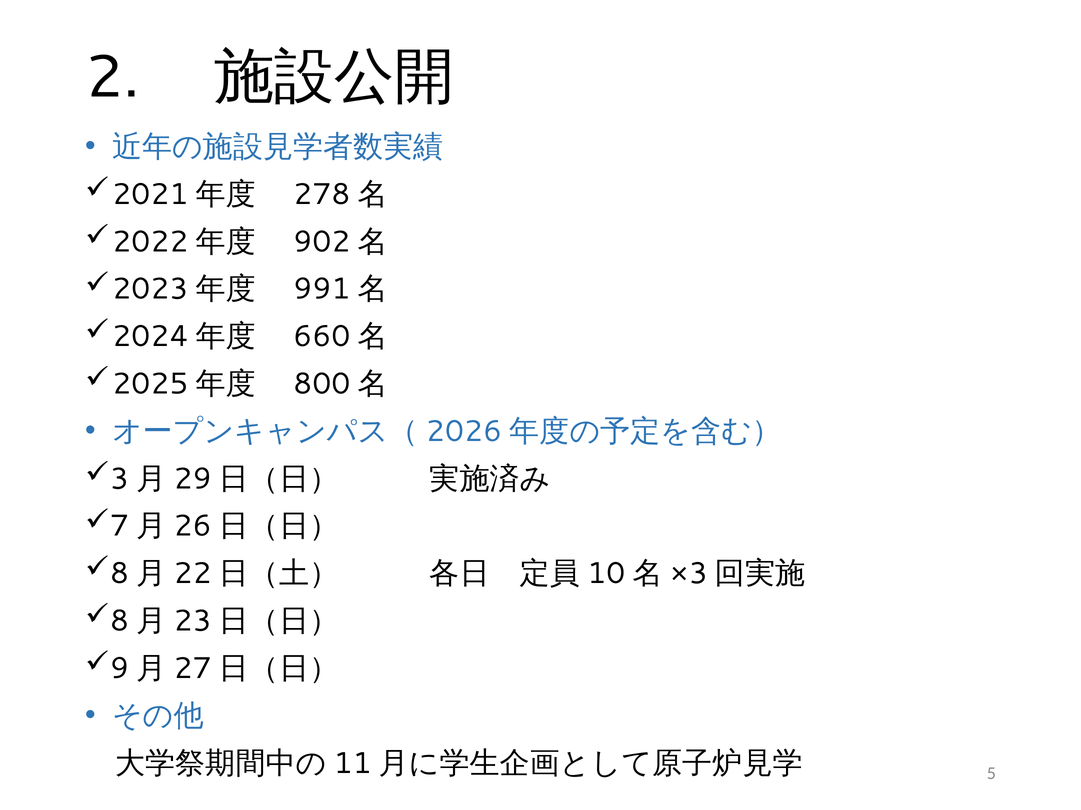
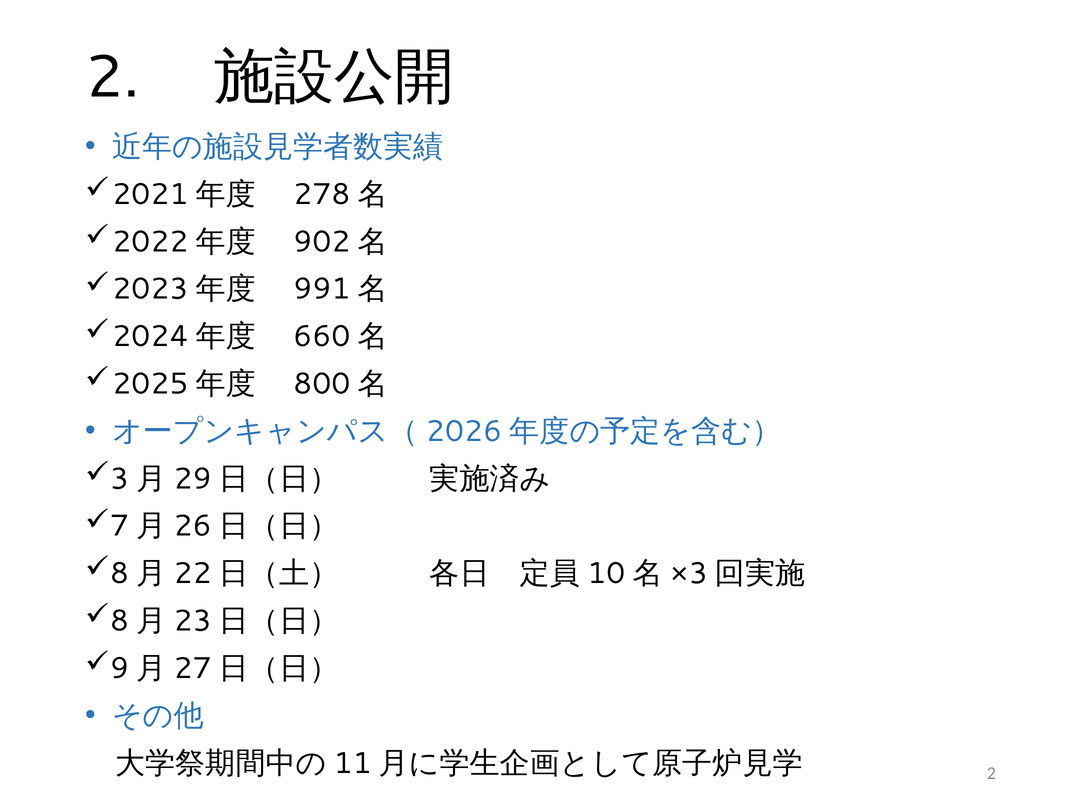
5: 5 -> 2 (991, 774)
